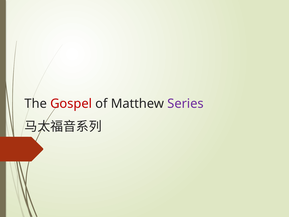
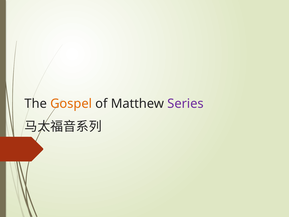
Gospel colour: red -> orange (71, 103)
